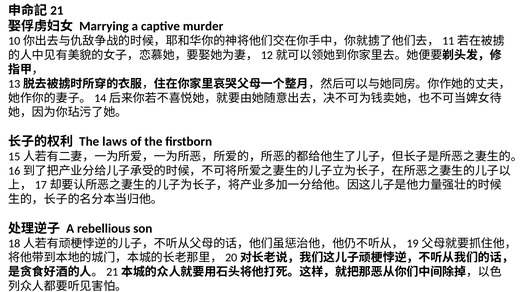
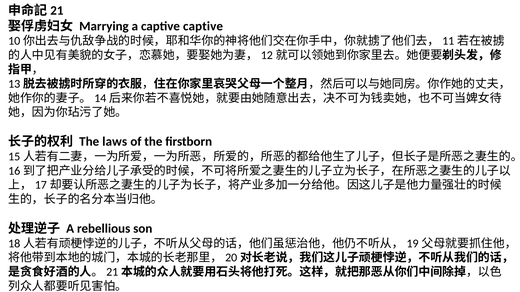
captive murder: murder -> captive (203, 26)
